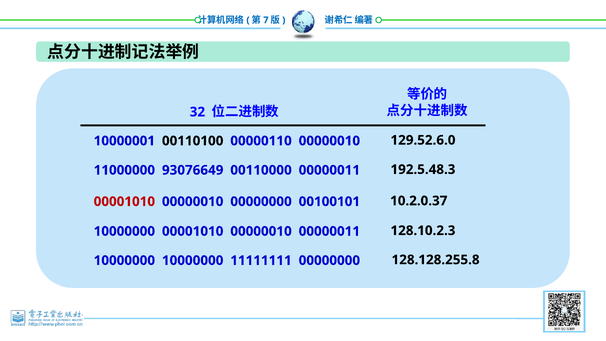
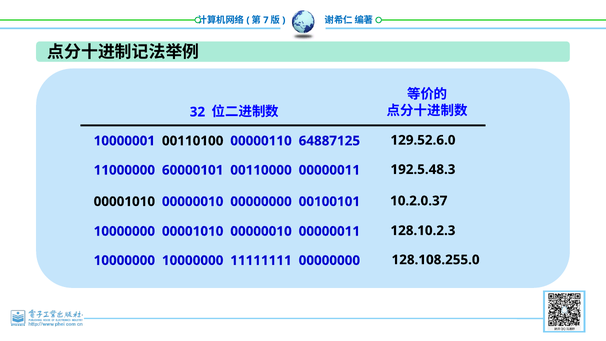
00000110 00000010: 00000010 -> 64887125 (329, 141)
93076649: 93076649 -> 60000101 (193, 170)
00001010 colour: red -> black (124, 202)
128.128.255.8: 128.128.255.8 -> 128.108.255.0 (436, 260)
